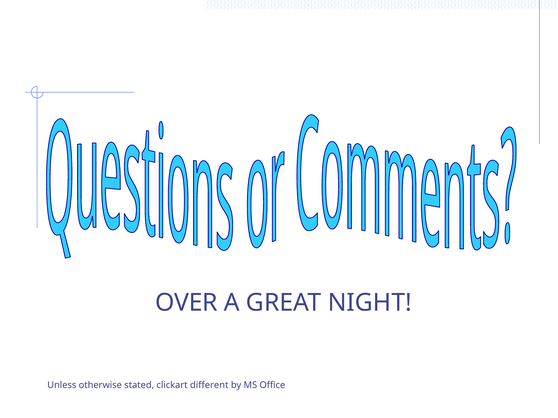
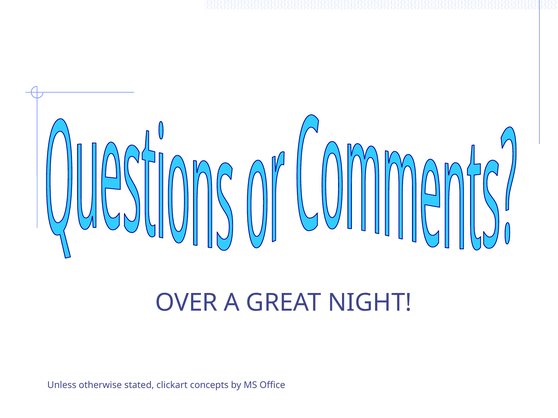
different: different -> concepts (209, 386)
